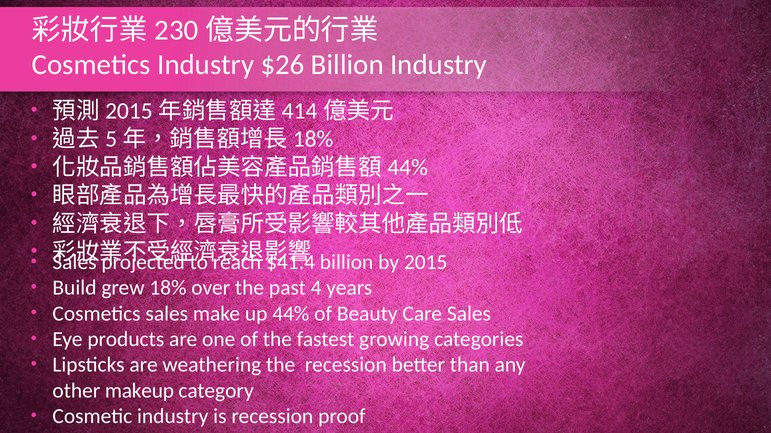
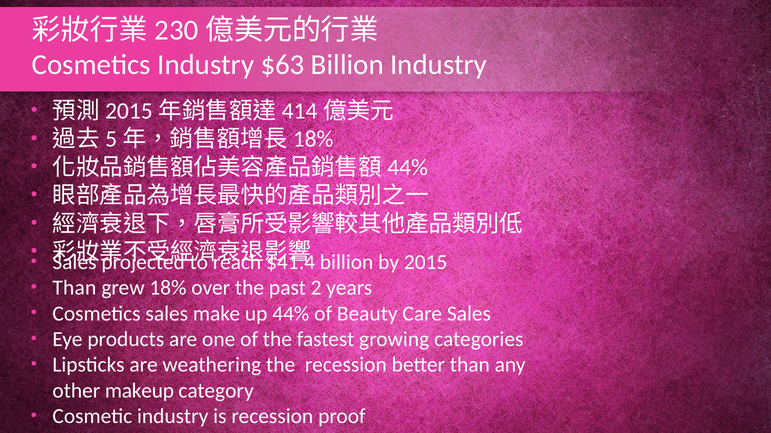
$26: $26 -> $63 (283, 65)
Build: Build -> Than (74, 288)
4: 4 -> 2 (316, 288)
